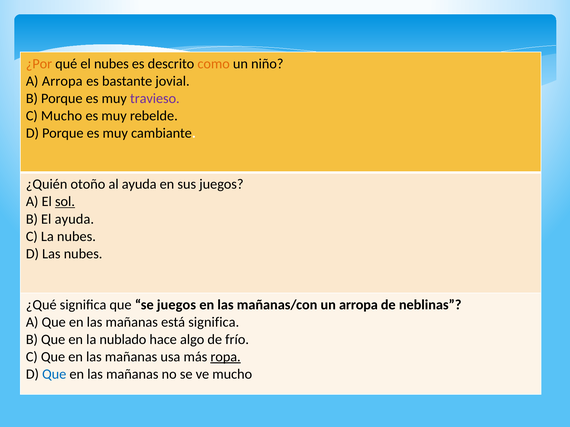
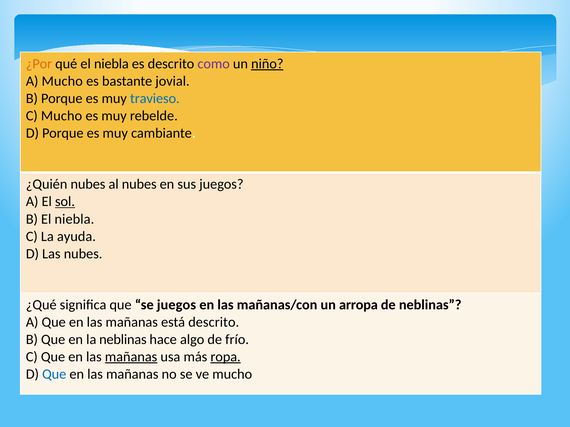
qué el nubes: nubes -> niebla (111, 64)
como colour: orange -> purple (214, 64)
niño underline: none -> present (267, 64)
A Arropa: Arropa -> Mucho (62, 81)
travieso colour: purple -> blue (155, 99)
¿Quién otoño: otoño -> nubes (88, 184)
al ayuda: ayuda -> nubes (139, 184)
B El ayuda: ayuda -> niebla (74, 219)
La nubes: nubes -> ayuda (76, 237)
está significa: significa -> descrito (214, 322)
la nublado: nublado -> neblinas (123, 340)
mañanas underline: none -> present (131, 357)
